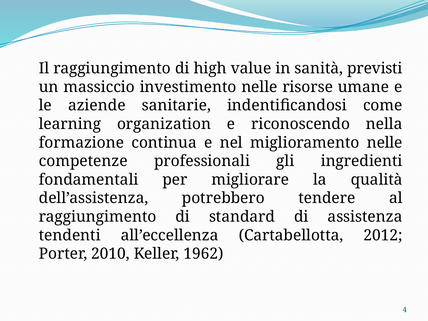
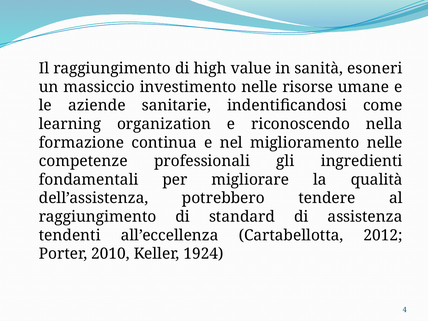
previsti: previsti -> esoneri (375, 68)
1962: 1962 -> 1924 (203, 254)
